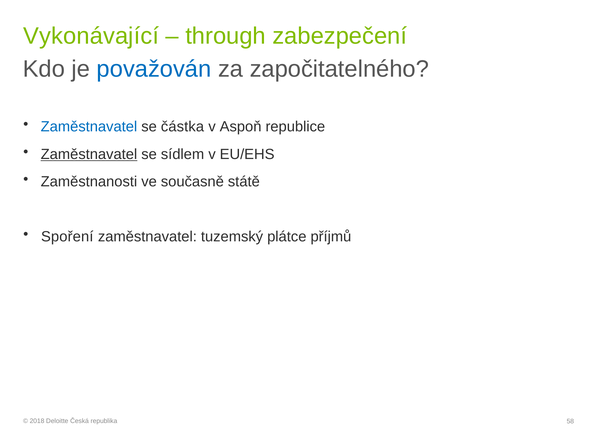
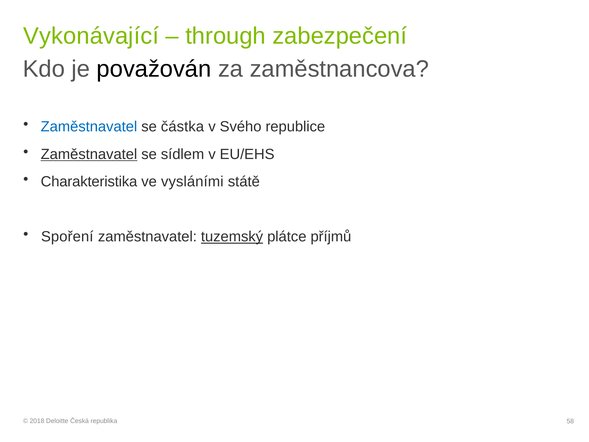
považován colour: blue -> black (154, 69)
započitatelného: započitatelného -> zaměstnancova (339, 69)
Aspoň: Aspoň -> Svého (241, 127)
Zaměstnanosti: Zaměstnanosti -> Charakteristika (89, 182)
současně: současně -> vysláními (192, 182)
tuzemský underline: none -> present (232, 237)
